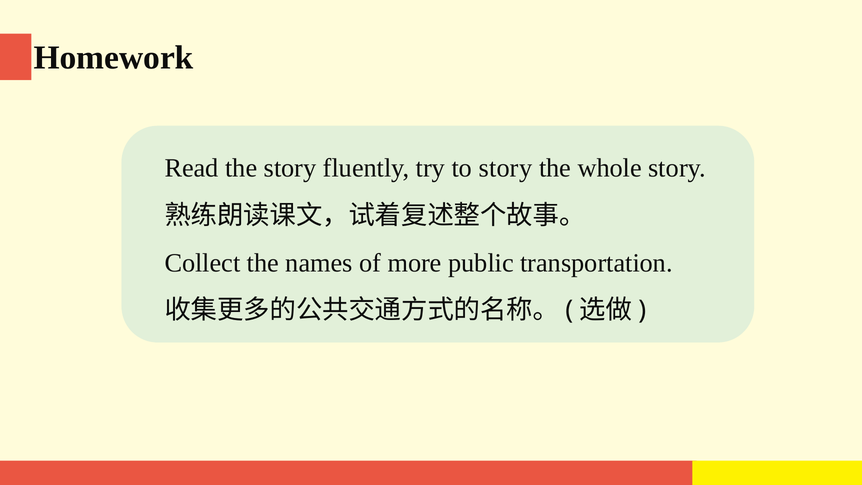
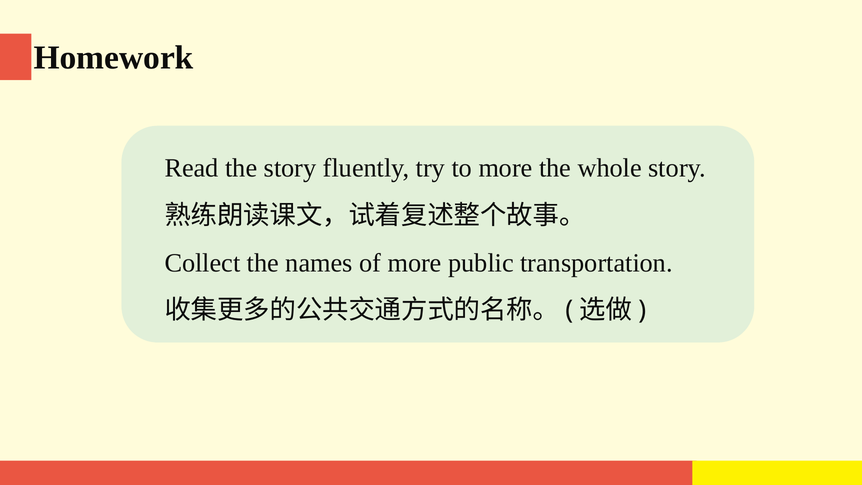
to story: story -> more (506, 168)
